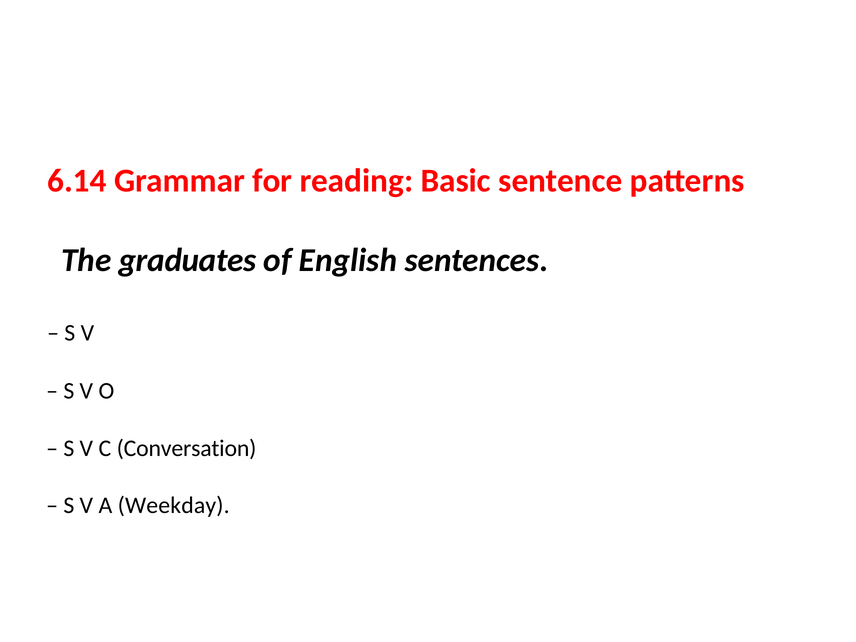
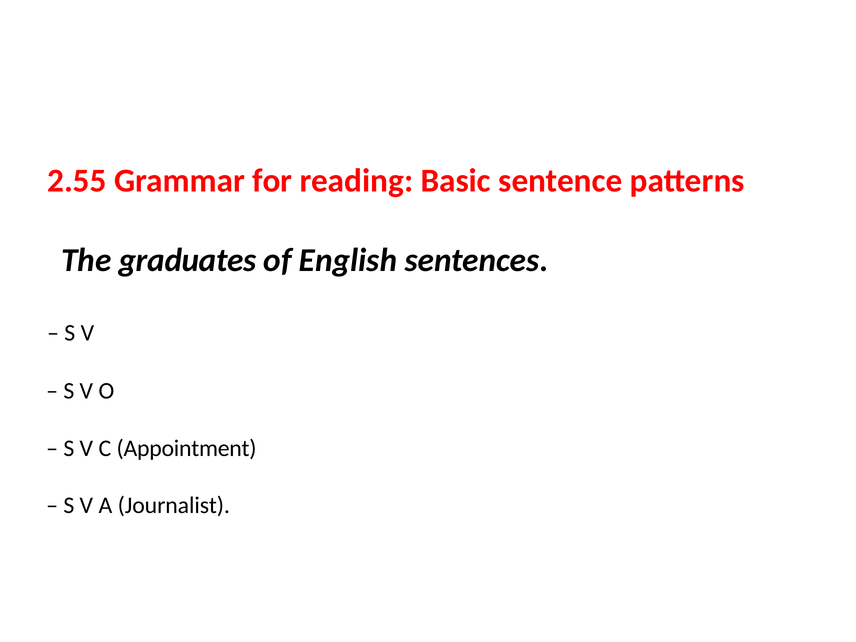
6.14: 6.14 -> 2.55 (77, 181)
Conversation: Conversation -> Appointment (187, 448)
Weekday: Weekday -> Journalist (174, 505)
